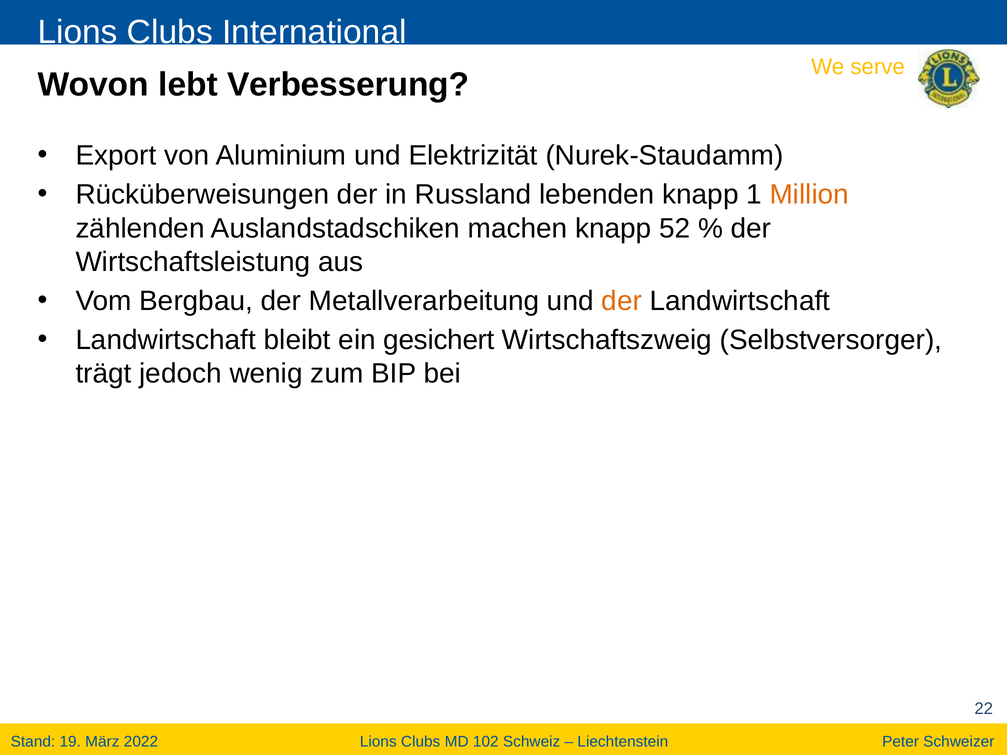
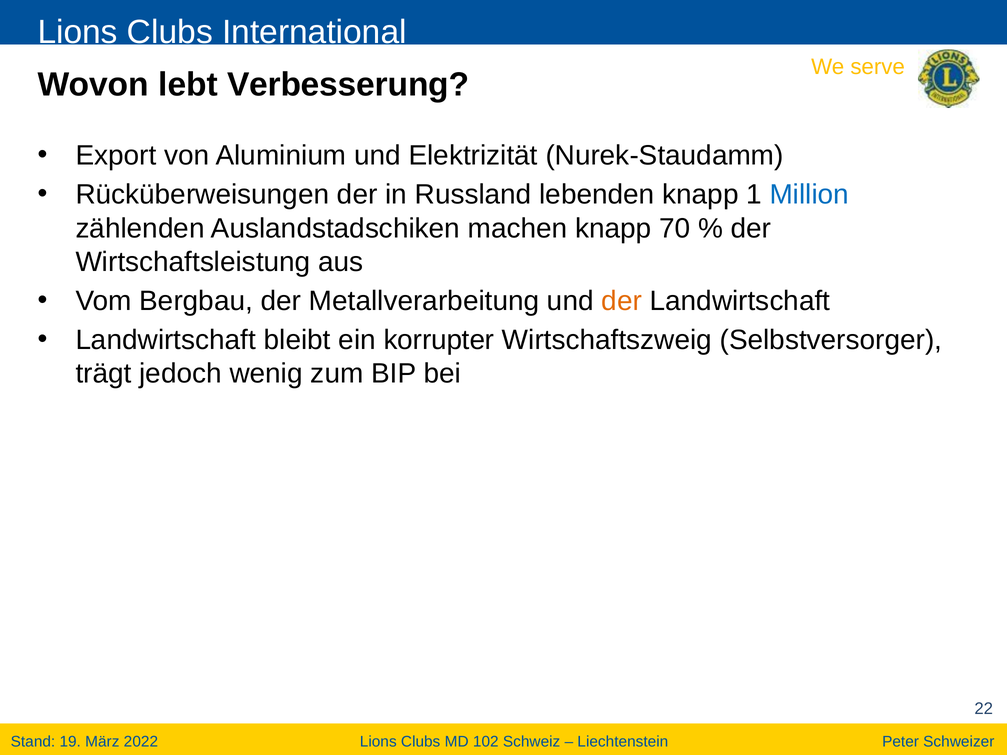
Million colour: orange -> blue (809, 195)
52: 52 -> 70 (675, 228)
gesichert: gesichert -> korrupter (439, 340)
